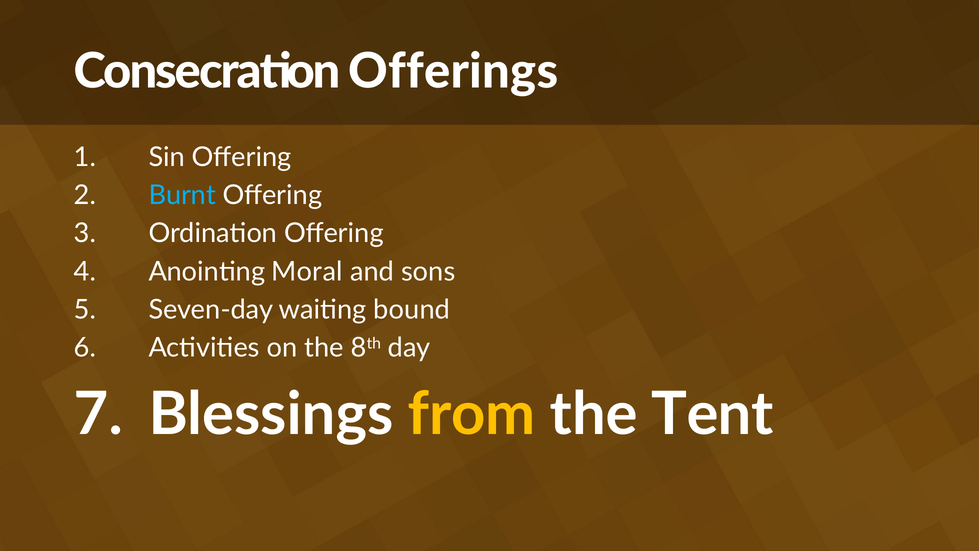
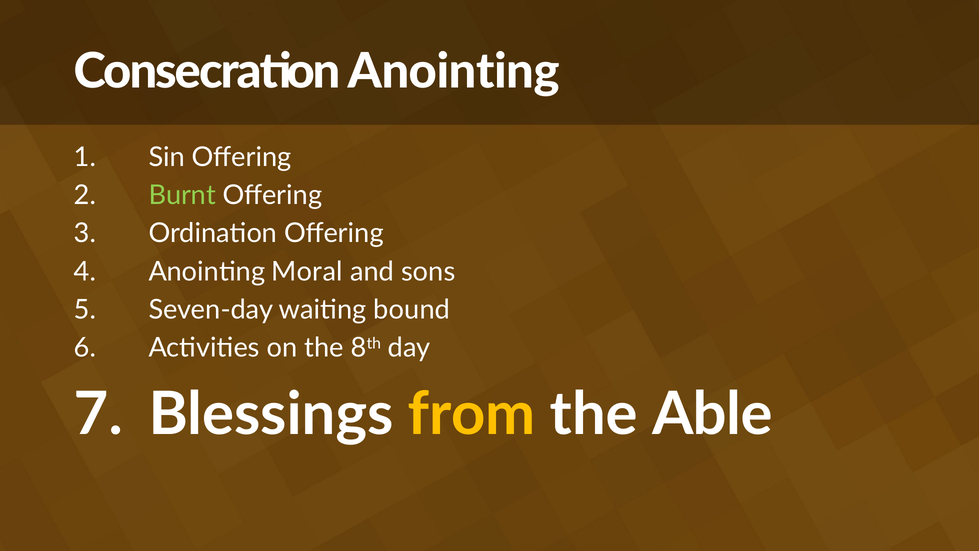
Consecration Offerings: Offerings -> Anointing (454, 71)
Burnt colour: light blue -> light green (182, 195)
Tent: Tent -> Able (712, 414)
